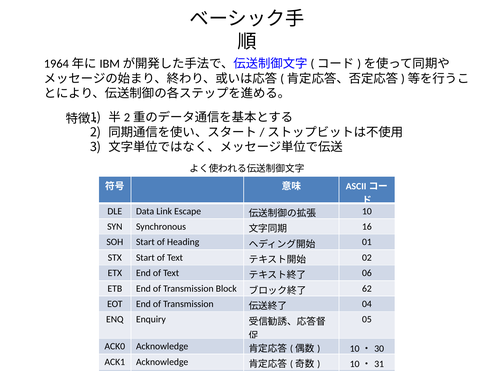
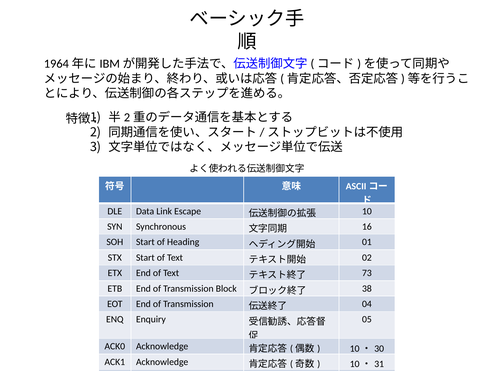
06: 06 -> 73 (367, 273)
62: 62 -> 38 (367, 288)
